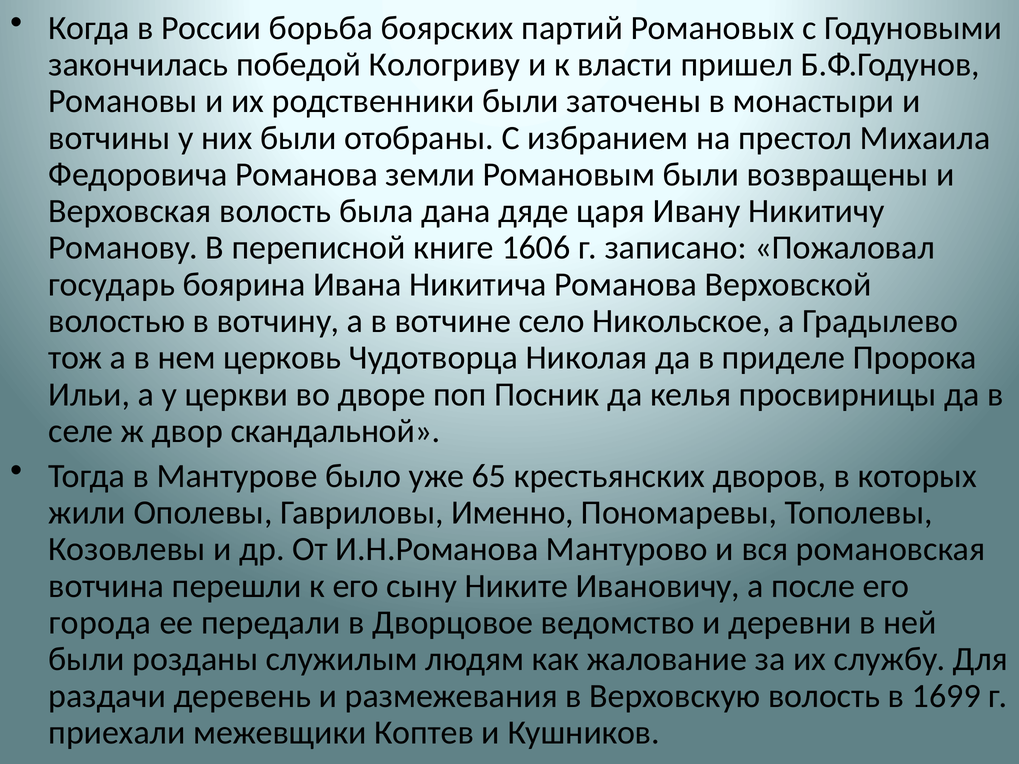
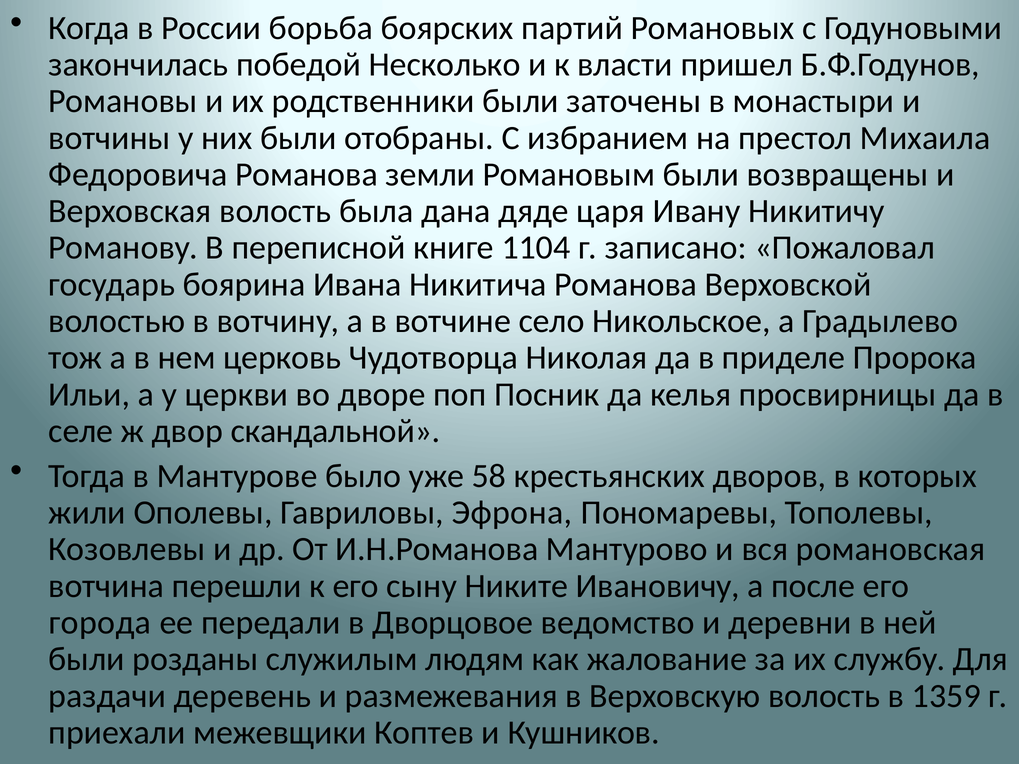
Кологриву: Кологриву -> Несколько (445, 65)
1606: 1606 -> 1104 (536, 248)
65: 65 -> 58 (489, 476)
Именно: Именно -> Эфрона (512, 513)
1699: 1699 -> 1359 (946, 696)
